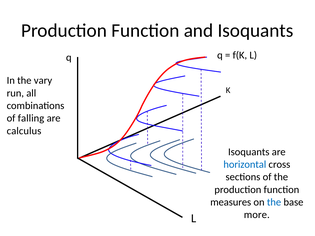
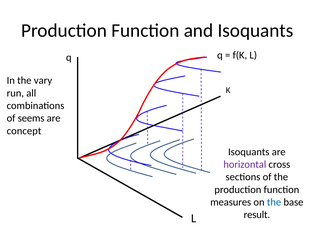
falling: falling -> seems (31, 118)
calculus: calculus -> concept (24, 131)
horizontal colour: blue -> purple (245, 165)
more: more -> result (257, 215)
